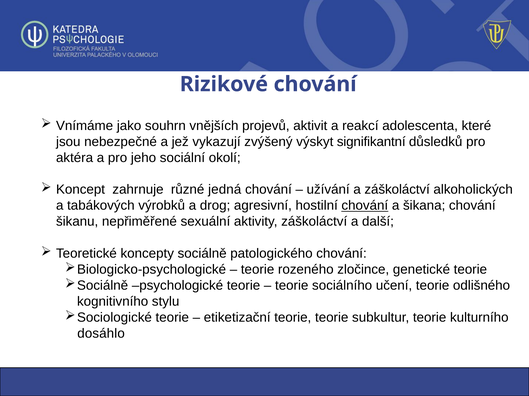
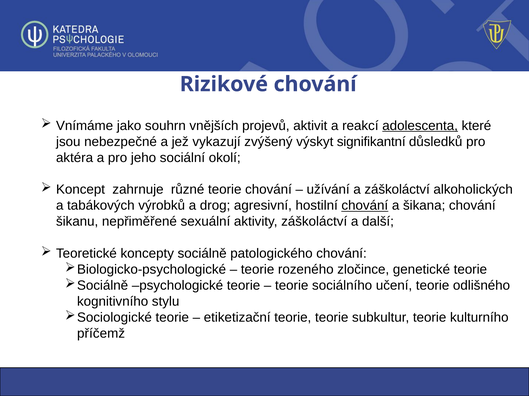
adolescenta underline: none -> present (420, 126)
různé jedná: jedná -> teorie (225, 190)
dosáhlo: dosáhlo -> příčemž (101, 334)
